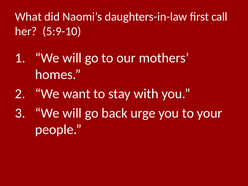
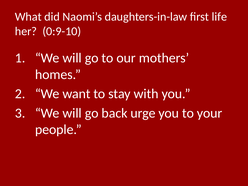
call: call -> life (219, 17)
5:9-10: 5:9-10 -> 0:9-10 (62, 31)
